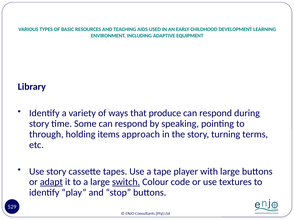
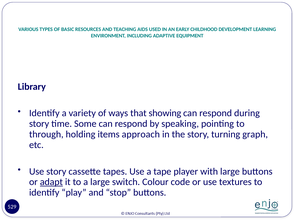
produce: produce -> showing (165, 113)
terms: terms -> graph (255, 135)
switch underline: present -> none (126, 182)
